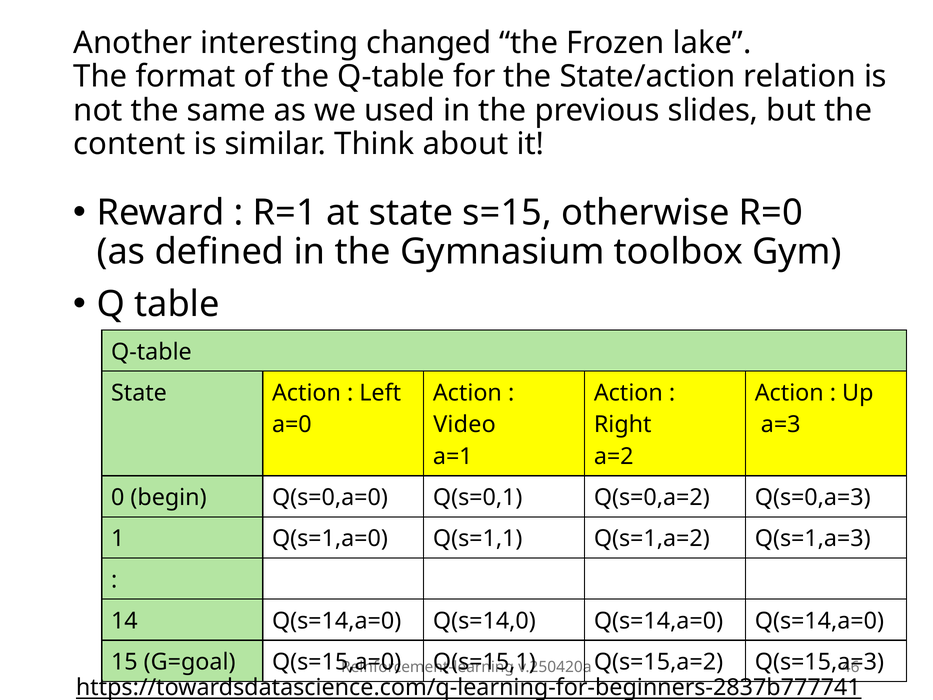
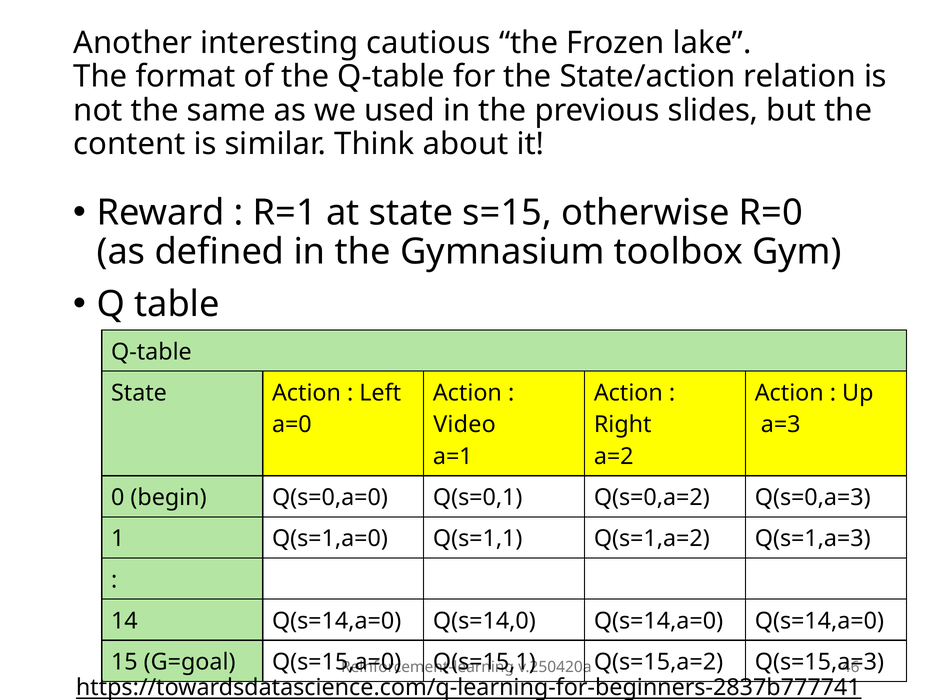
changed: changed -> cautious (429, 43)
